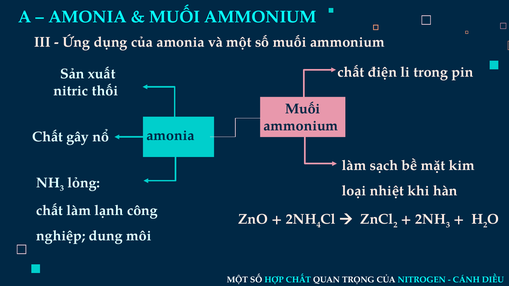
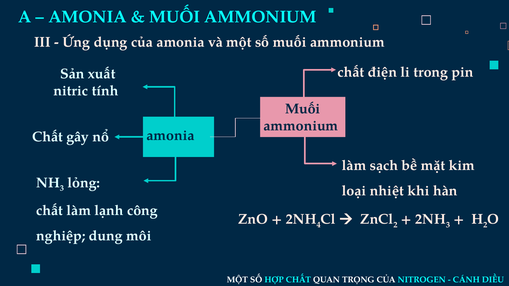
thối: thối -> tính (105, 91)
